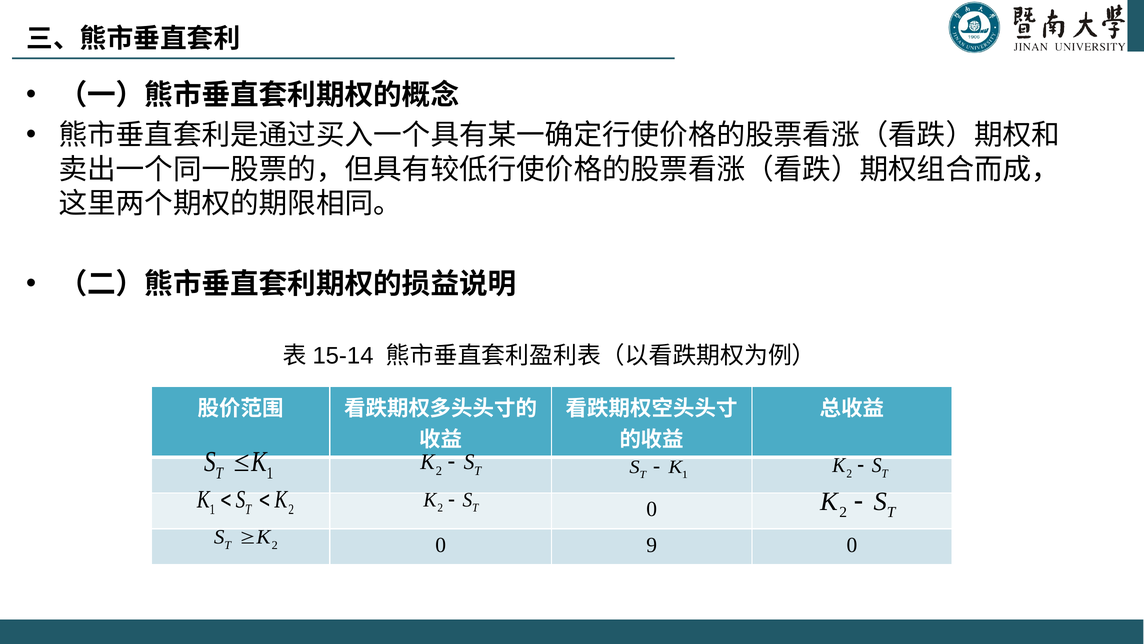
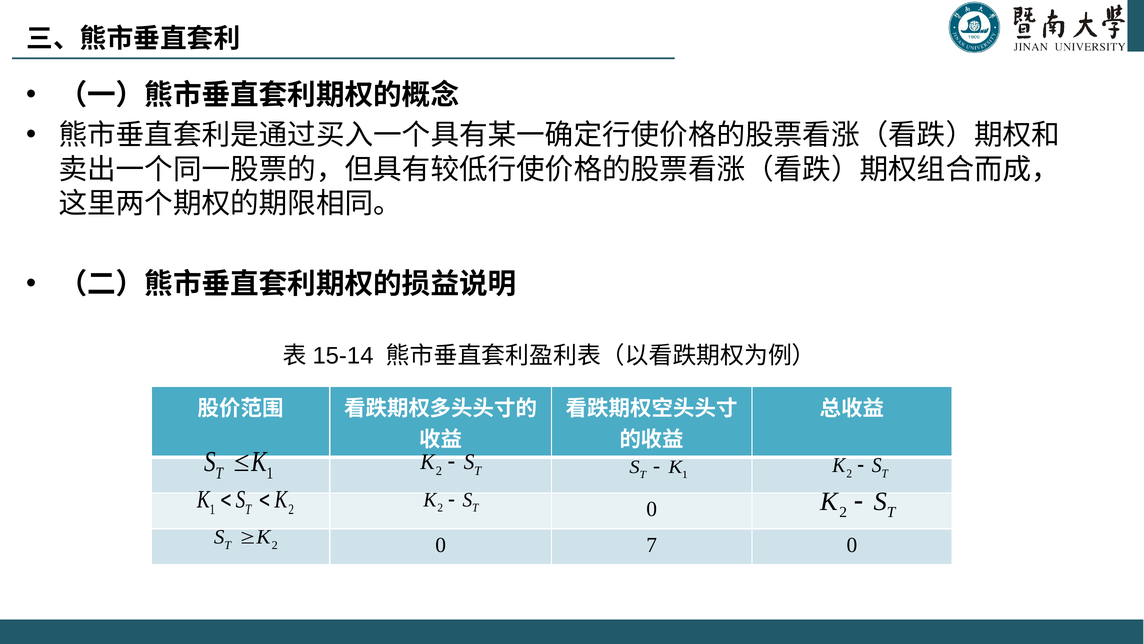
9: 9 -> 7 (652, 545)
